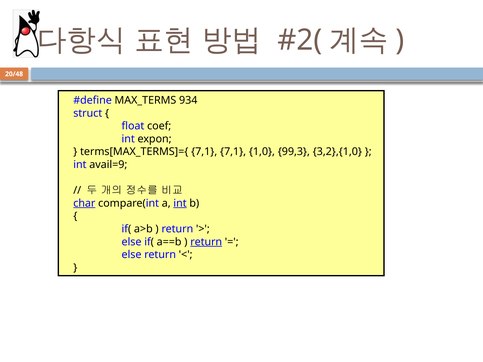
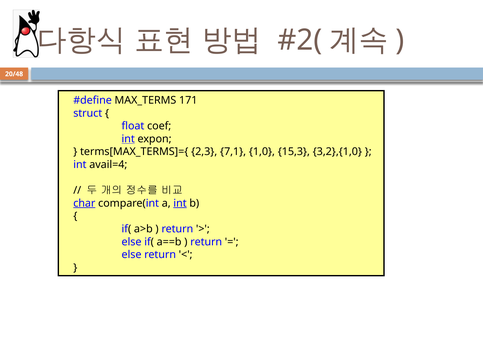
934: 934 -> 171 (188, 100)
int underline: none -> present (128, 139)
terms[MAX_TERMS]={ 7,1: 7,1 -> 2,3 (204, 152)
99,3: 99,3 -> 15,3 (294, 152)
avail=9: avail=9 -> avail=4 (108, 165)
return underline: present -> none (206, 242)
